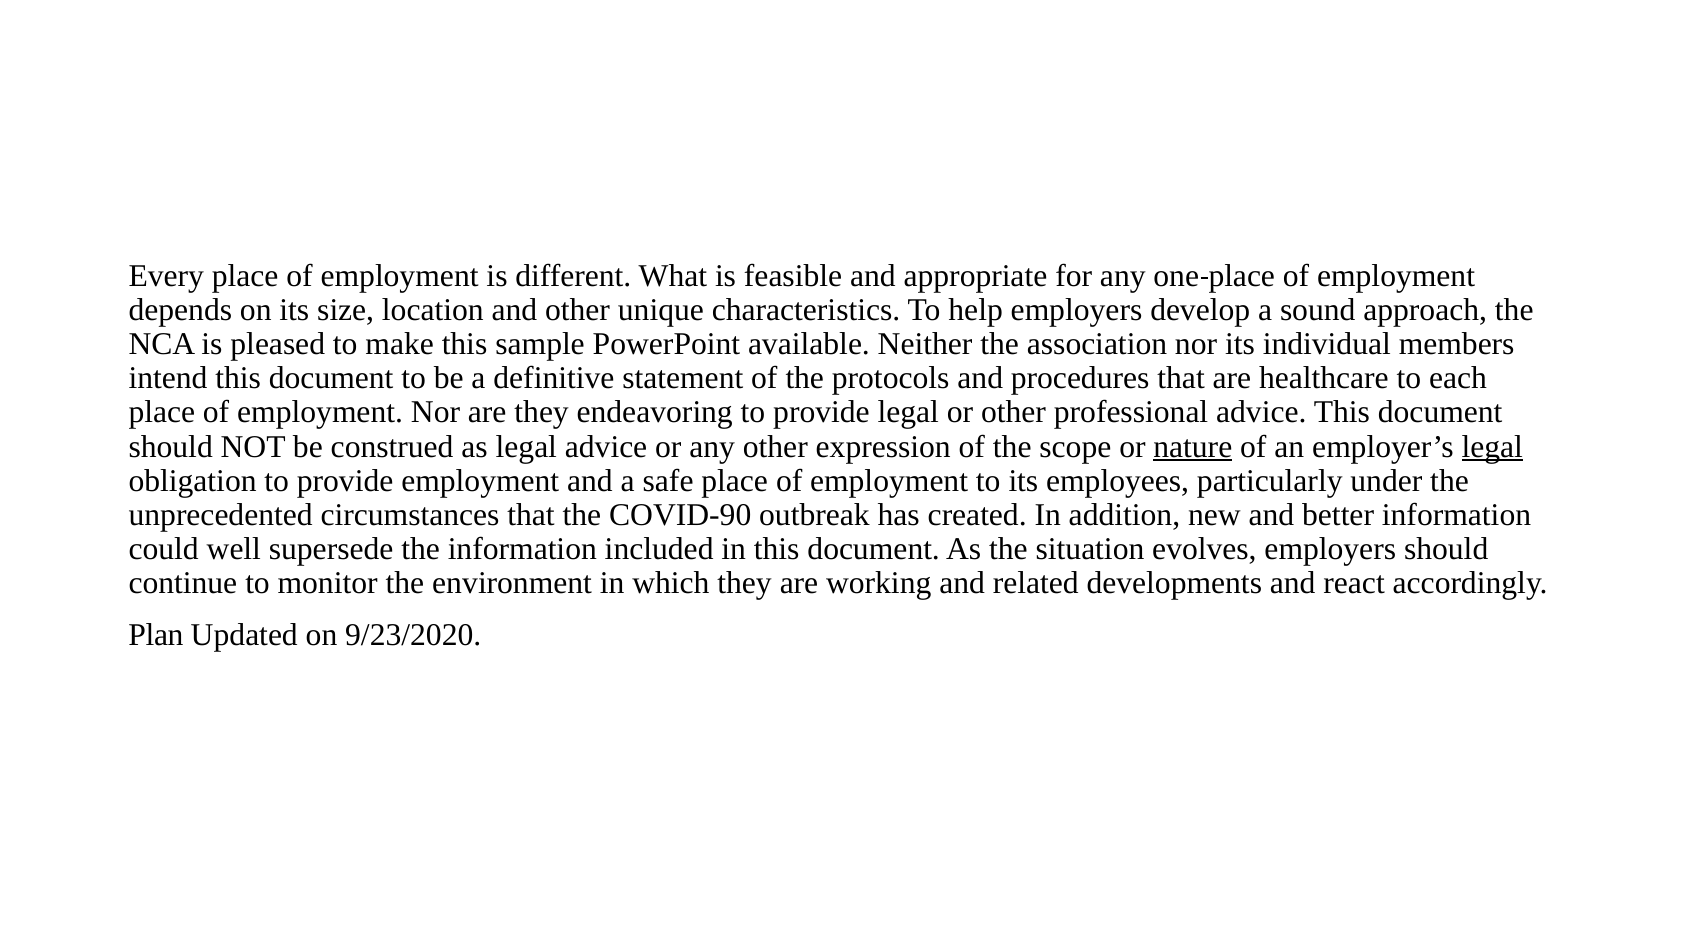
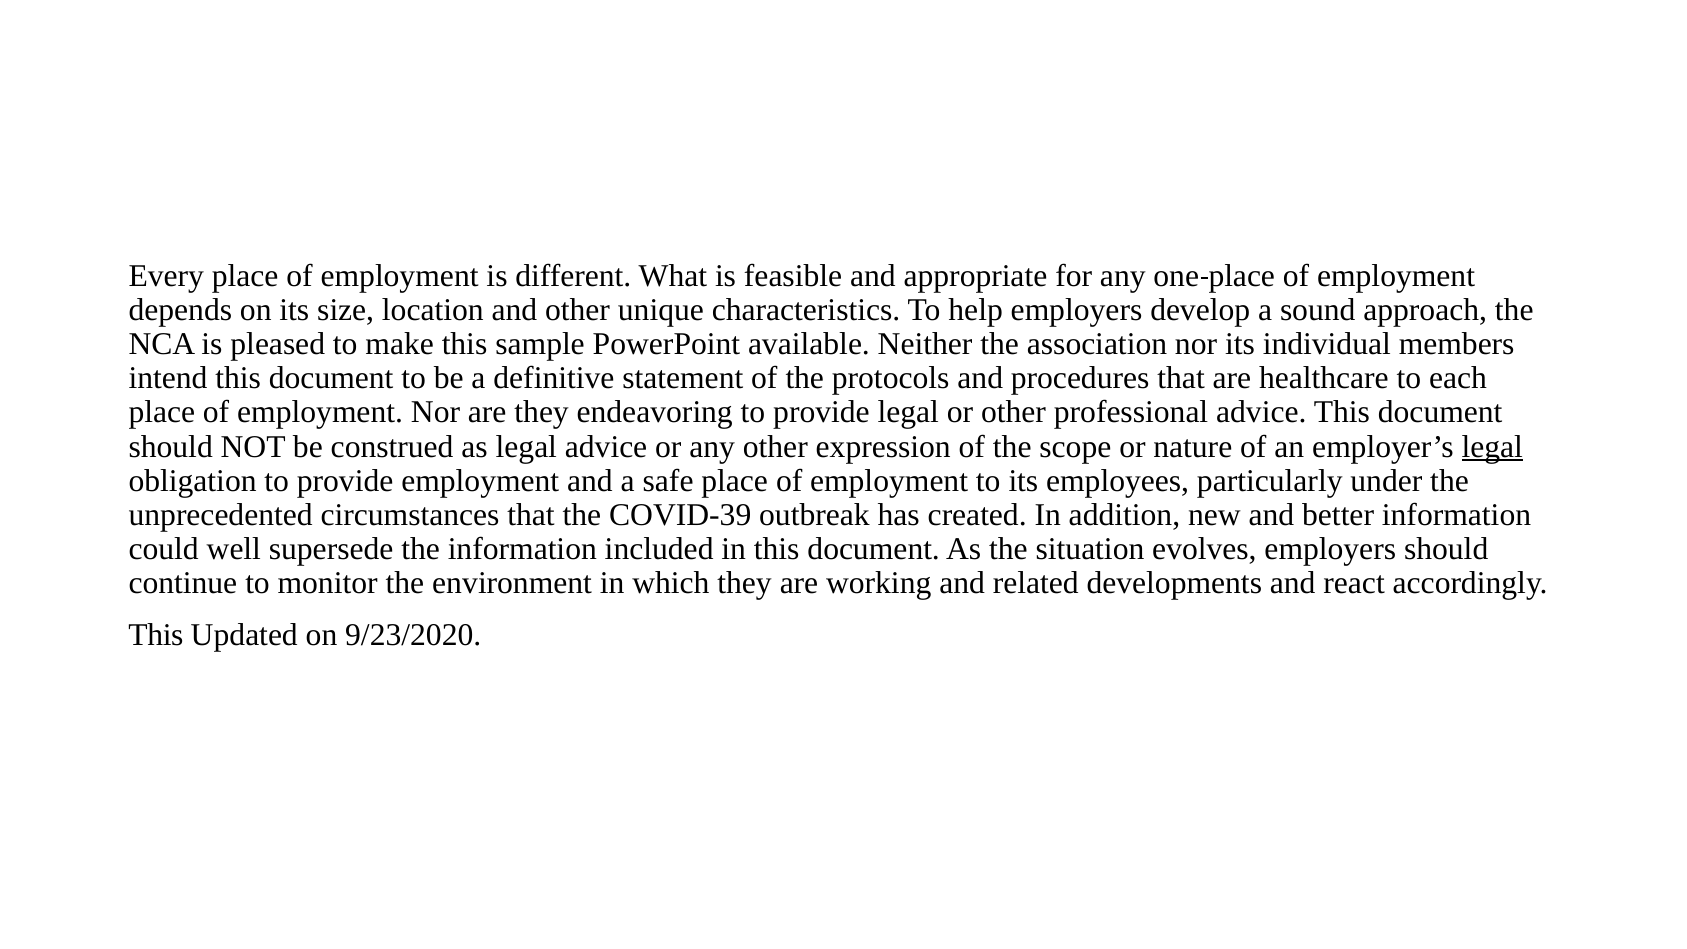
nature underline: present -> none (1193, 447)
COVID-90: COVID-90 -> COVID-39 (680, 515)
Plan: Plan -> This (156, 635)
